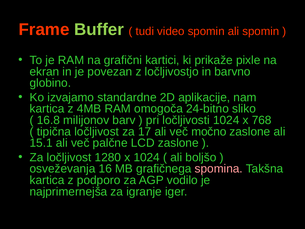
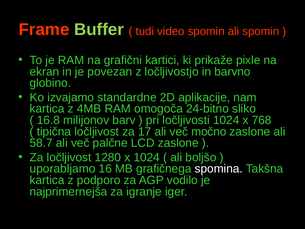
15.1: 15.1 -> 58.7 (41, 143)
osveževanja: osveževanja -> uporabljamo (63, 169)
spomina colour: pink -> white (219, 169)
